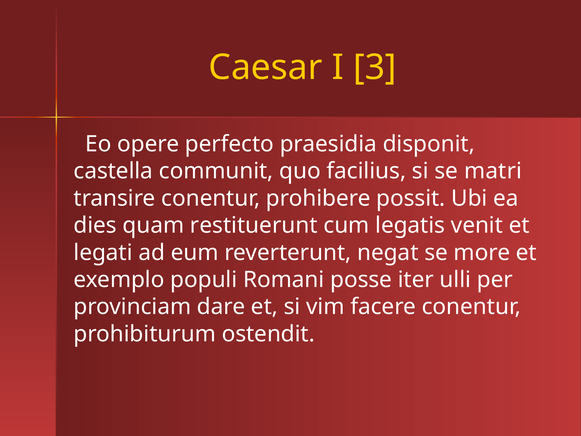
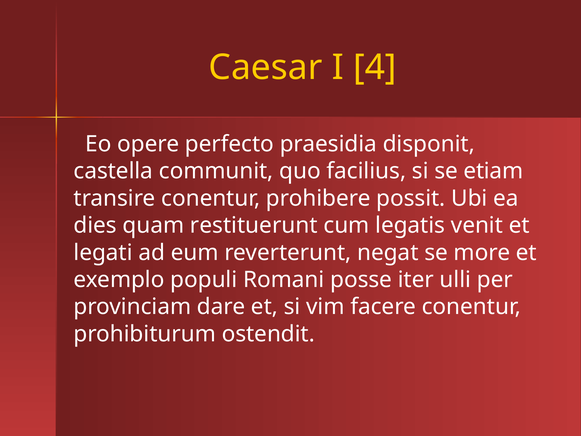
3: 3 -> 4 (375, 67)
matri: matri -> etiam (493, 171)
